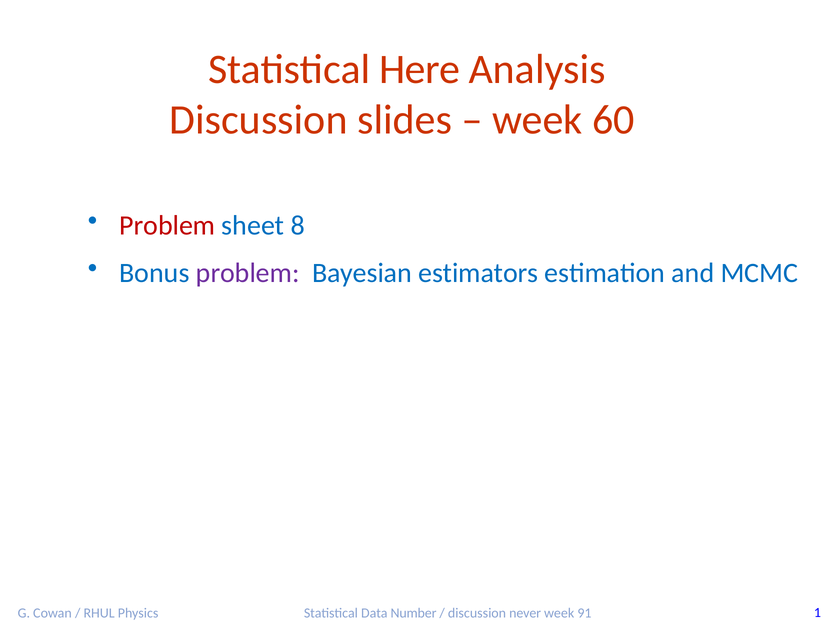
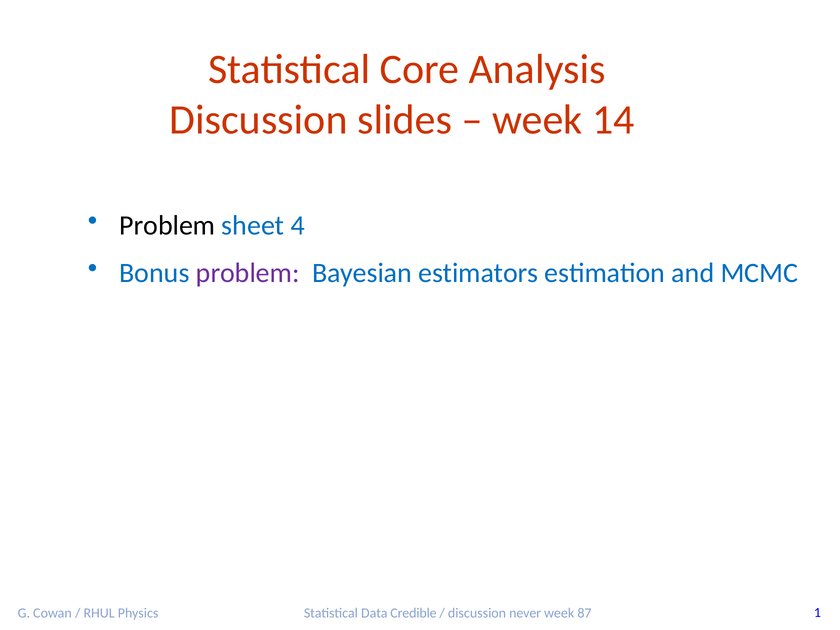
Here: Here -> Core (420, 69)
60: 60 -> 14 (613, 120)
Problem colour: red -> black (167, 225)
8: 8 -> 4 (298, 225)
Number: Number -> Credible (414, 613)
91: 91 -> 87 (584, 613)
